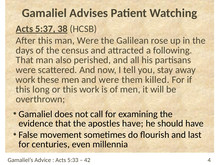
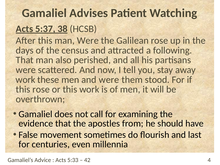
killed: killed -> stood (157, 80)
this long: long -> rose (41, 89)
apostles have: have -> from (133, 124)
